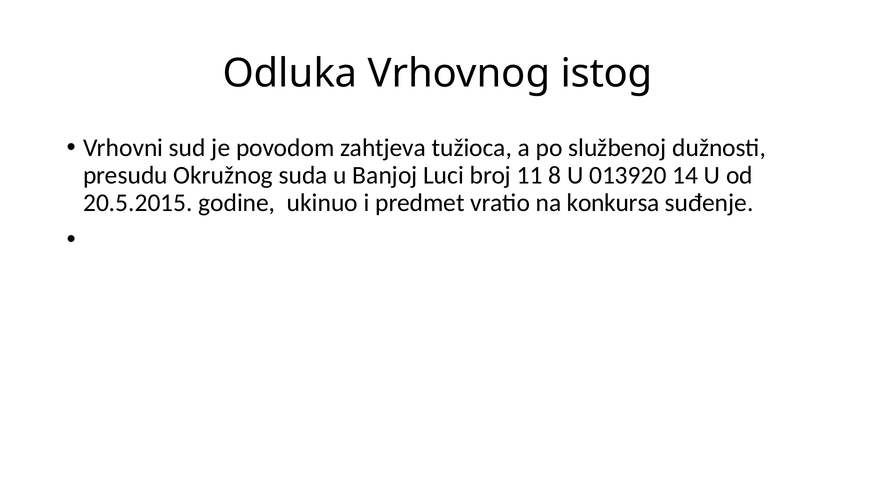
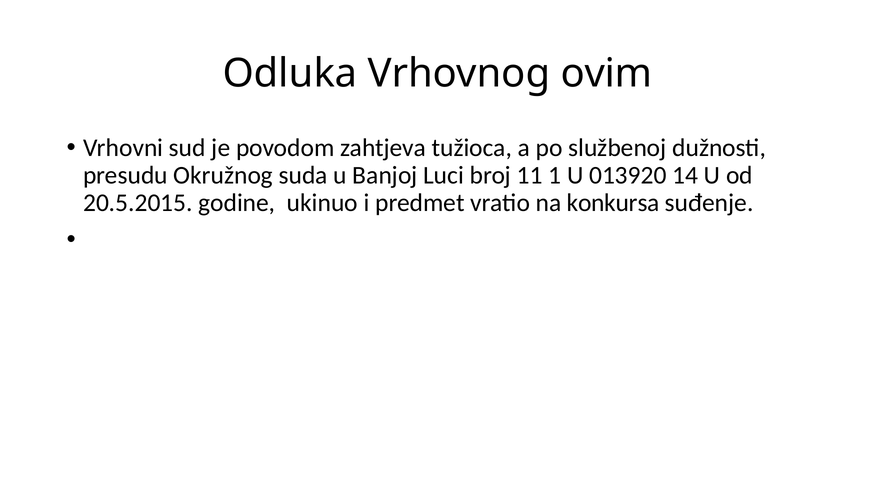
istog: istog -> ovim (607, 74)
8: 8 -> 1 (555, 176)
